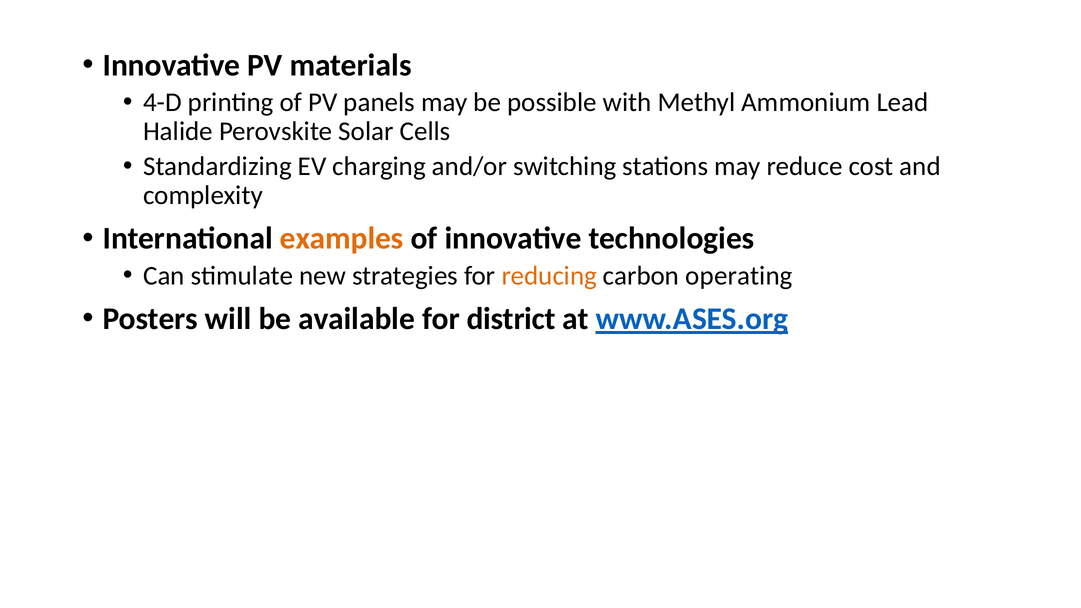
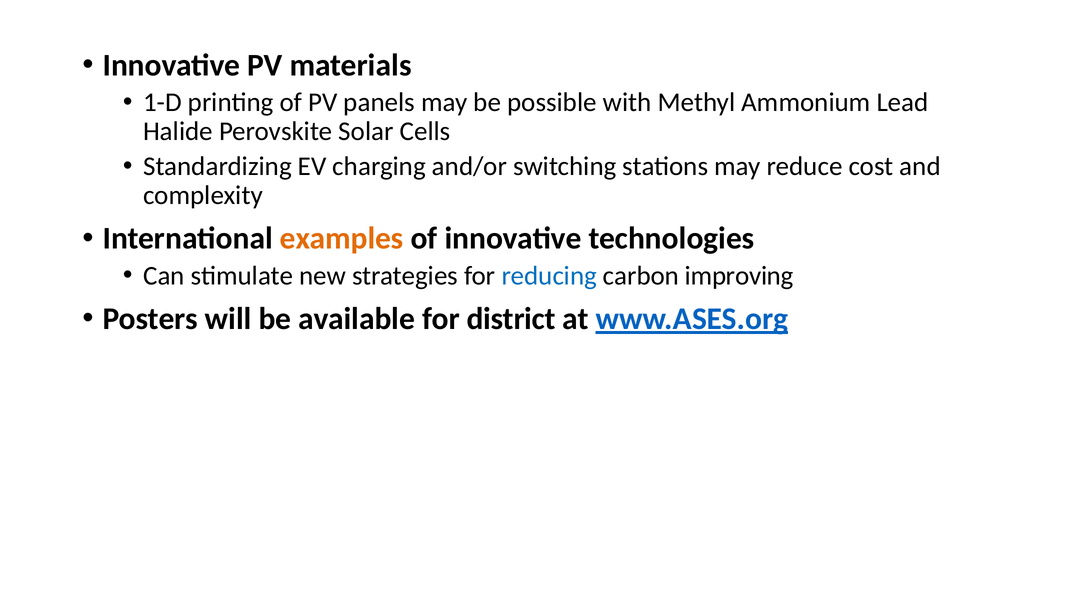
4-D: 4-D -> 1-D (163, 102)
reducing colour: orange -> blue (549, 276)
operating: operating -> improving (739, 276)
